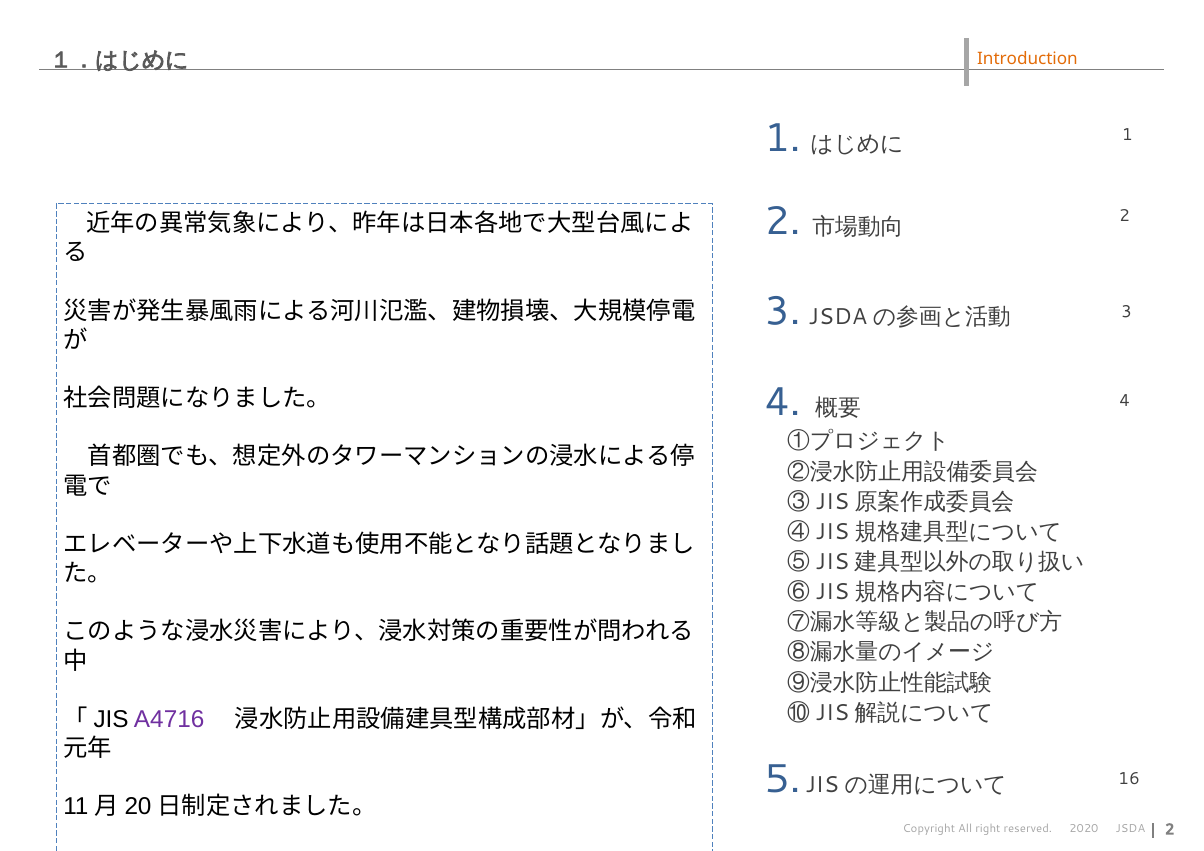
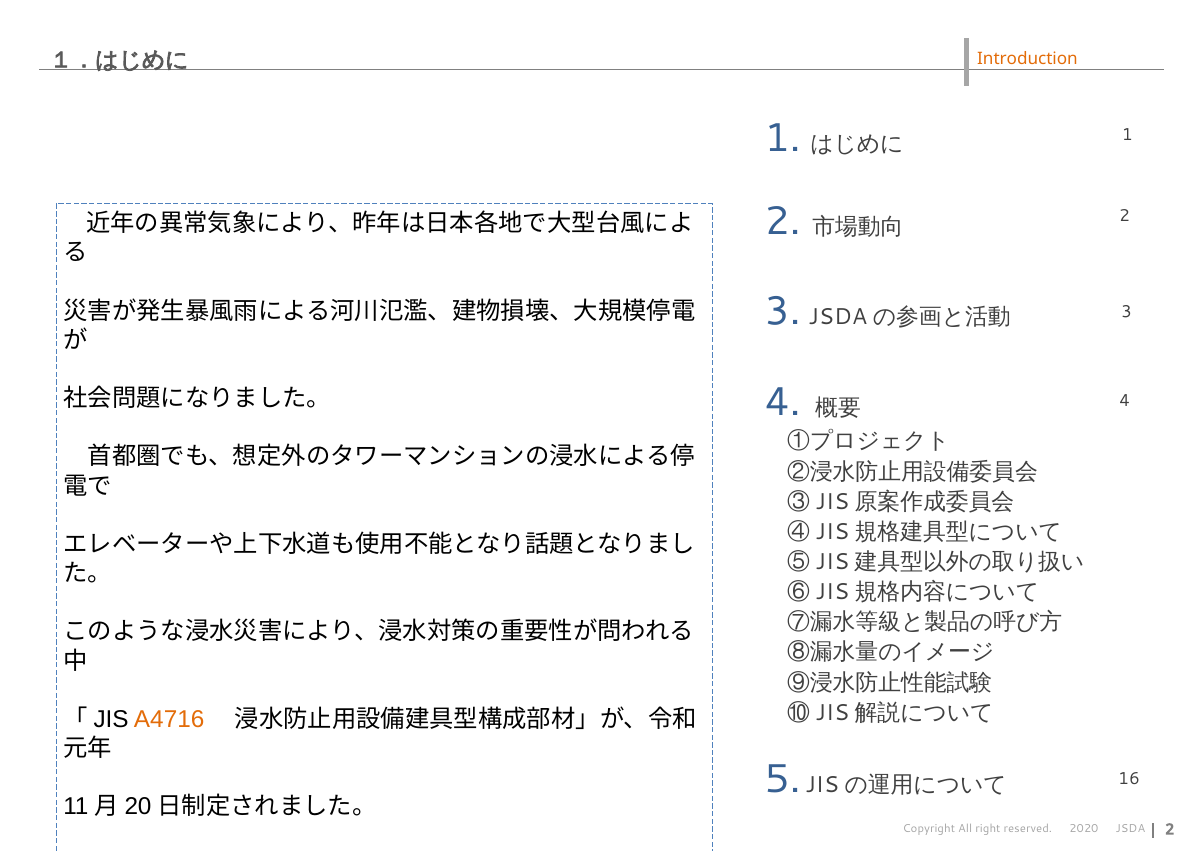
A4716 colour: purple -> orange (169, 720)
